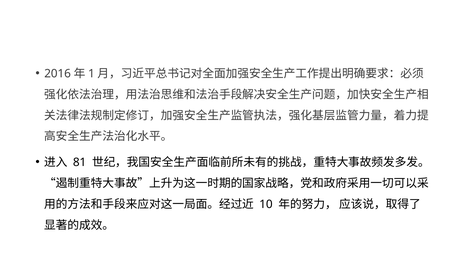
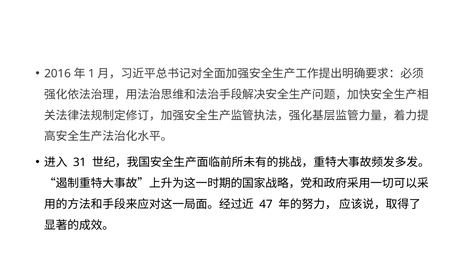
81: 81 -> 31 (80, 162)
10: 10 -> 47 (266, 204)
